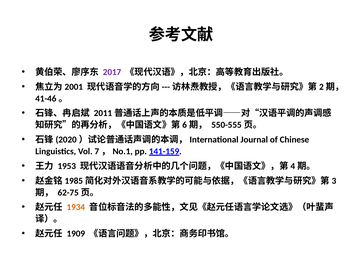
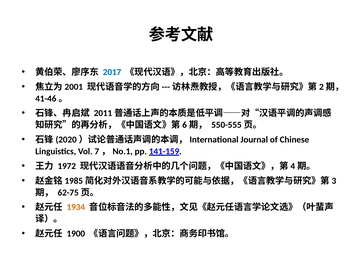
2017 colour: purple -> blue (112, 72)
1953: 1953 -> 1972 (67, 166)
1909: 1909 -> 1900 (76, 233)
